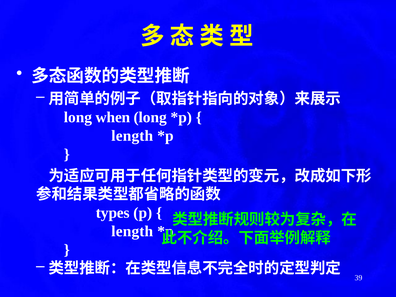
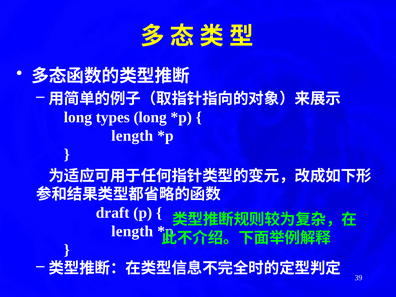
when: when -> types (113, 117)
types: types -> draft (113, 213)
